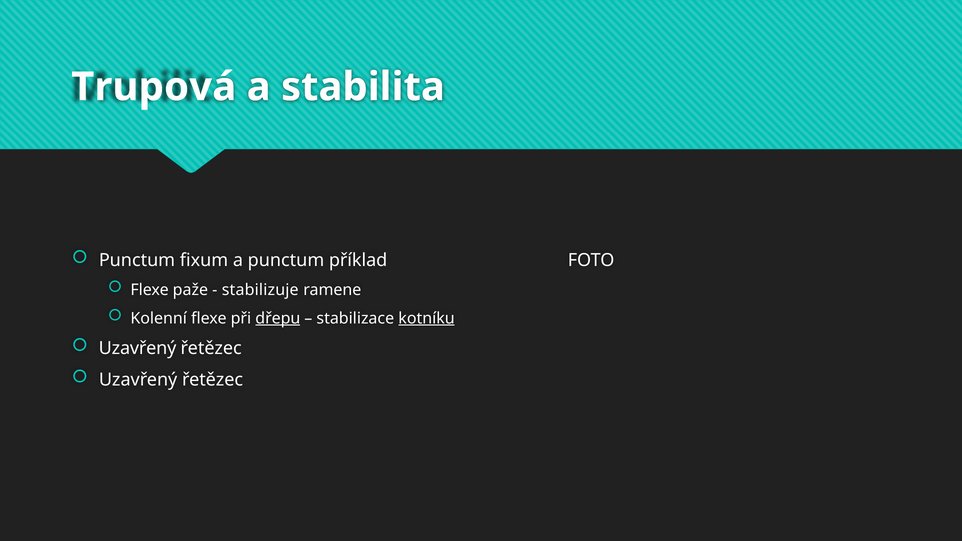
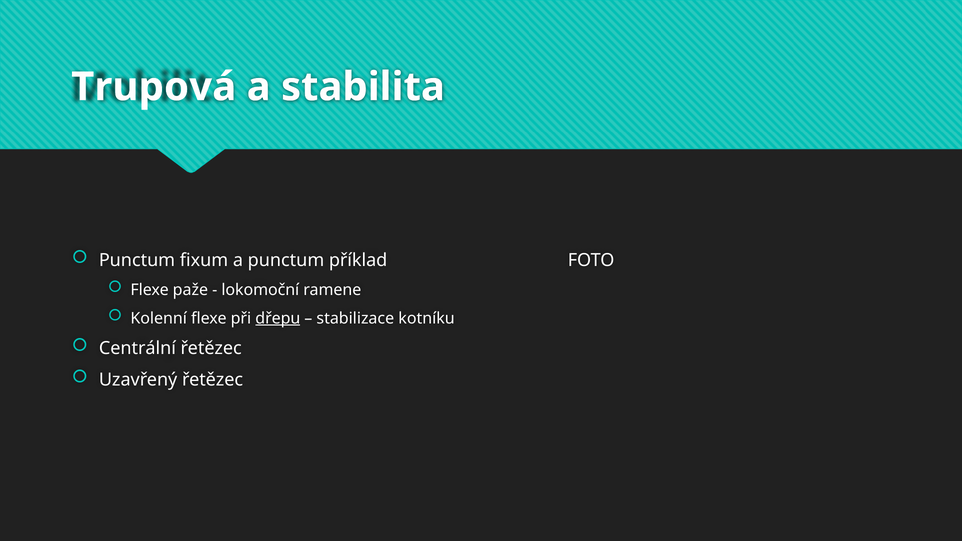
stabilizuje: stabilizuje -> lokomoční (260, 290)
kotníku underline: present -> none (427, 318)
Uzavřený: Uzavřený -> Centrální (137, 349)
